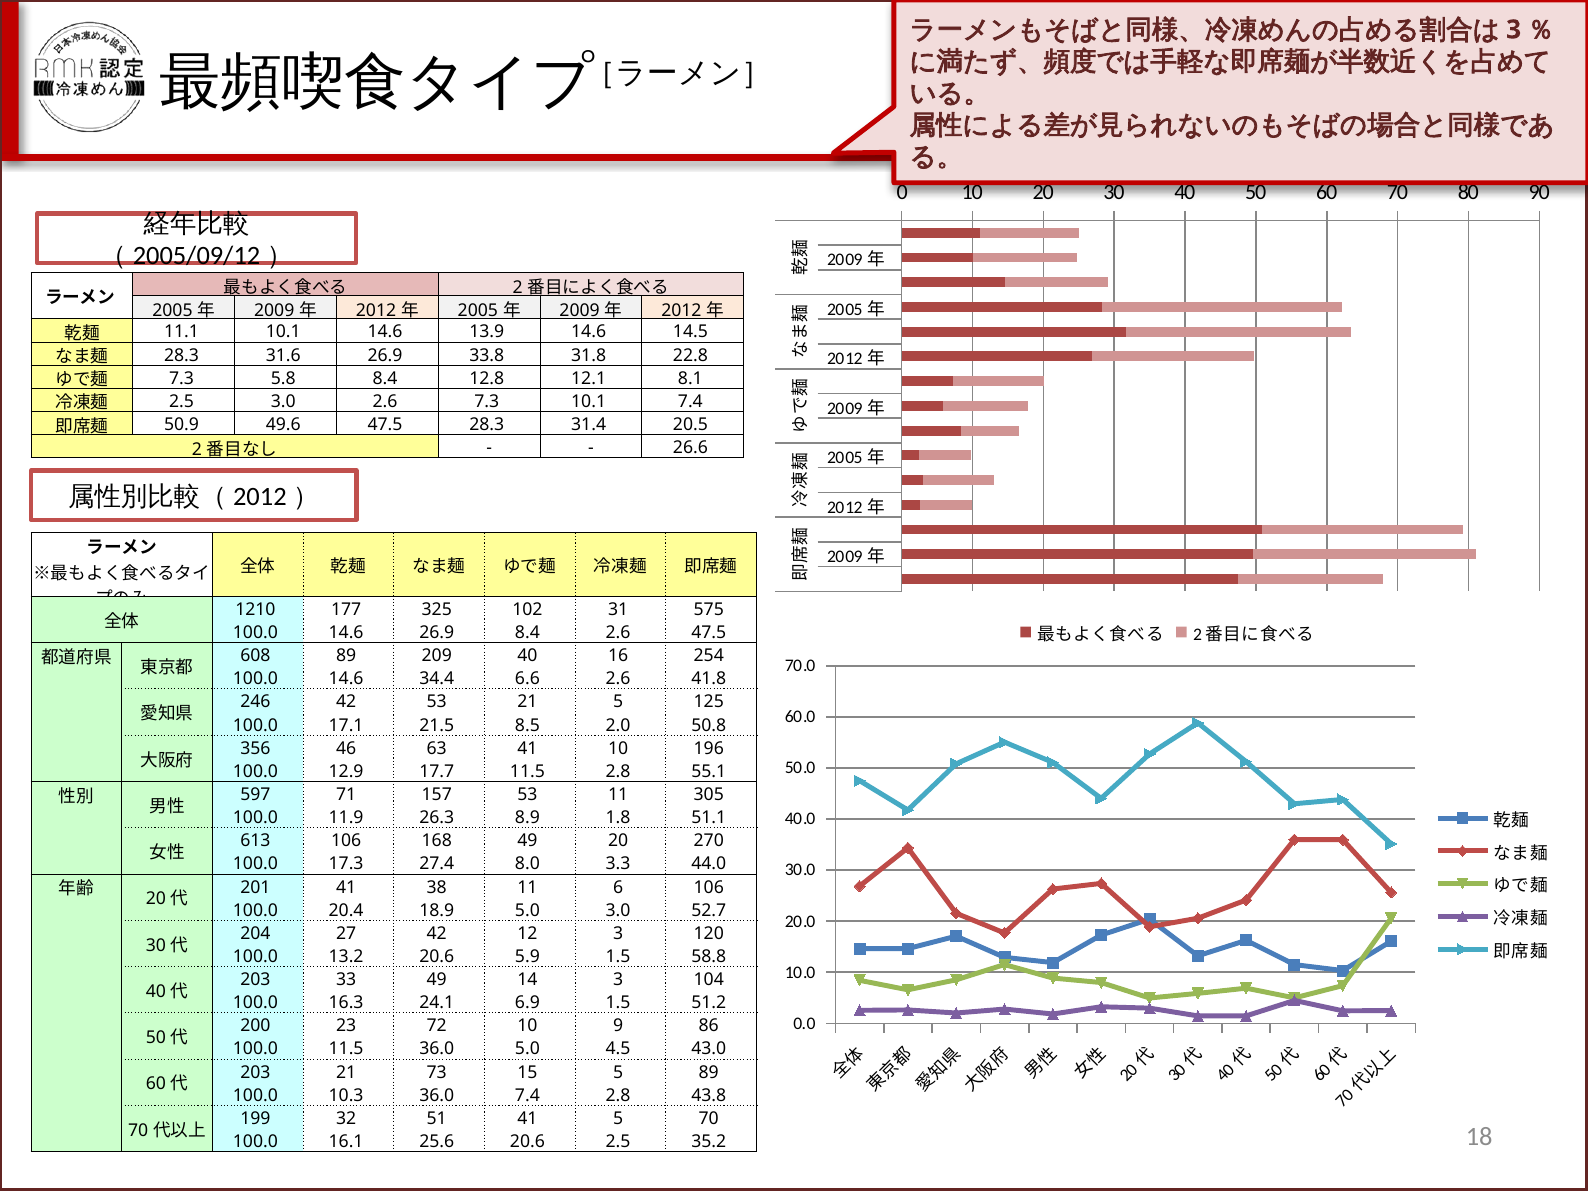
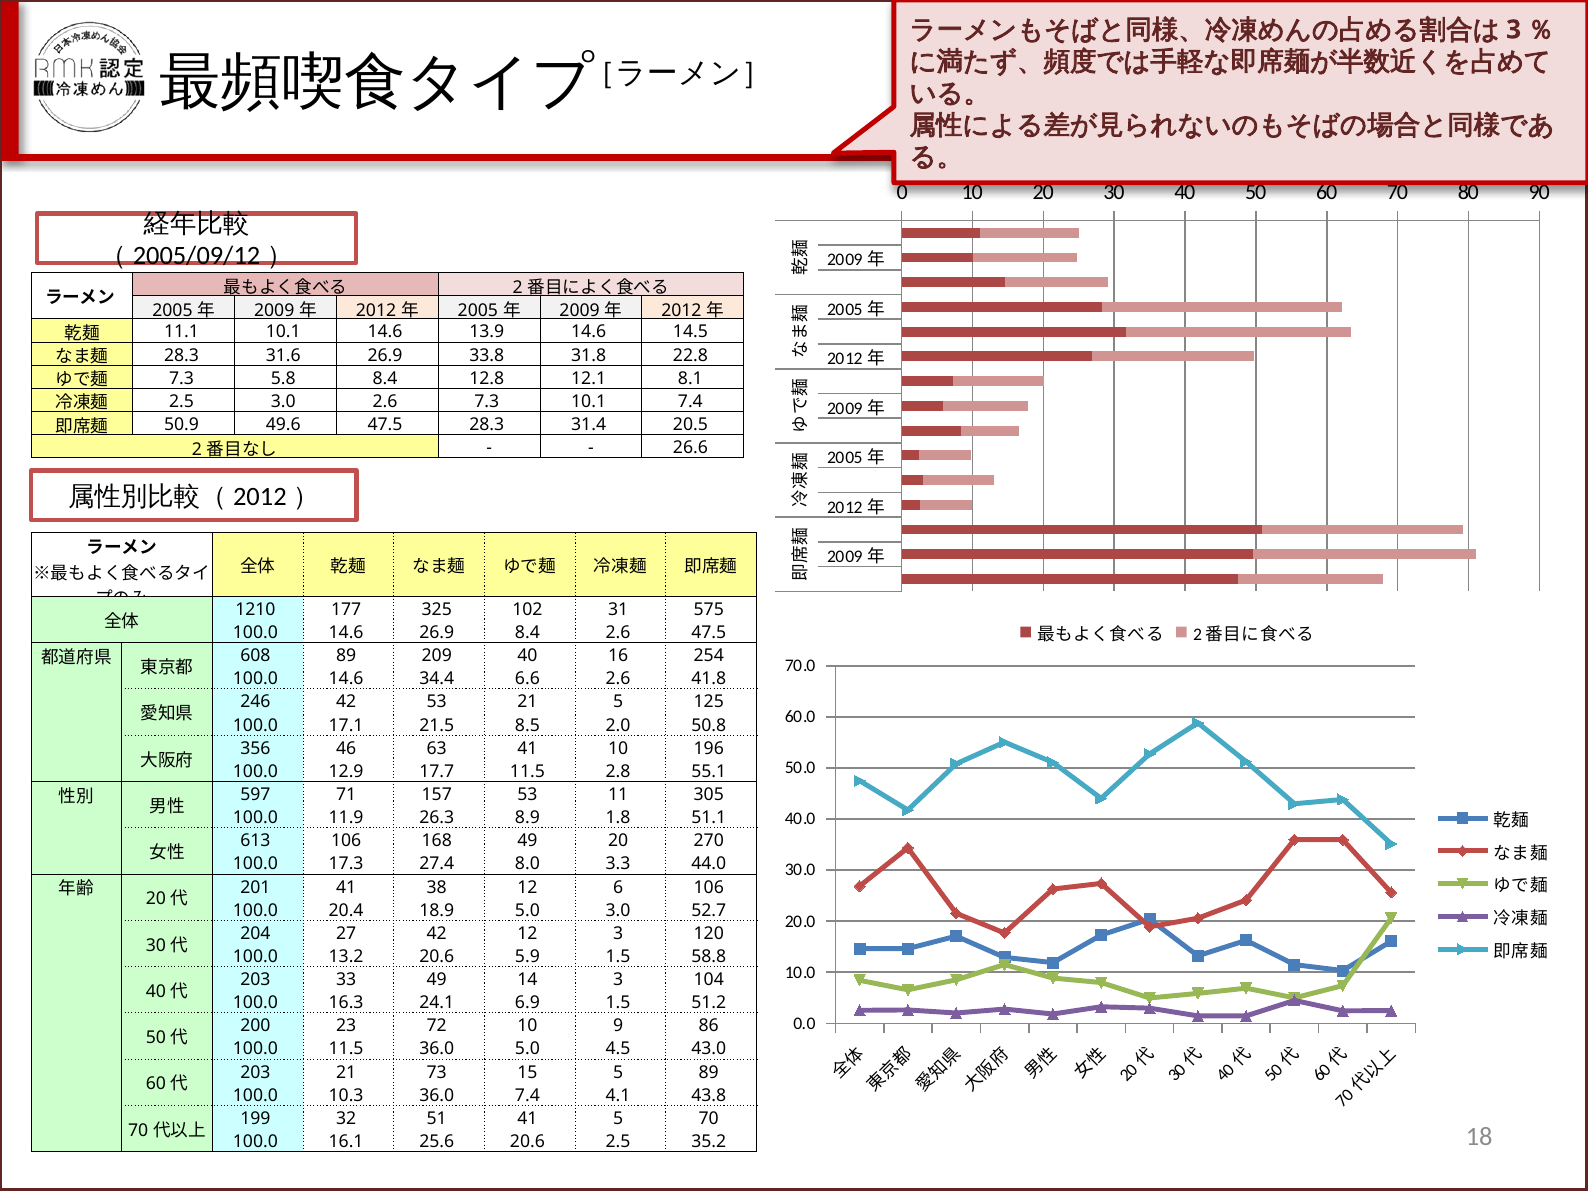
38 11: 11 -> 12 (527, 887)
7.4 2.8: 2.8 -> 4.1 (618, 1095)
